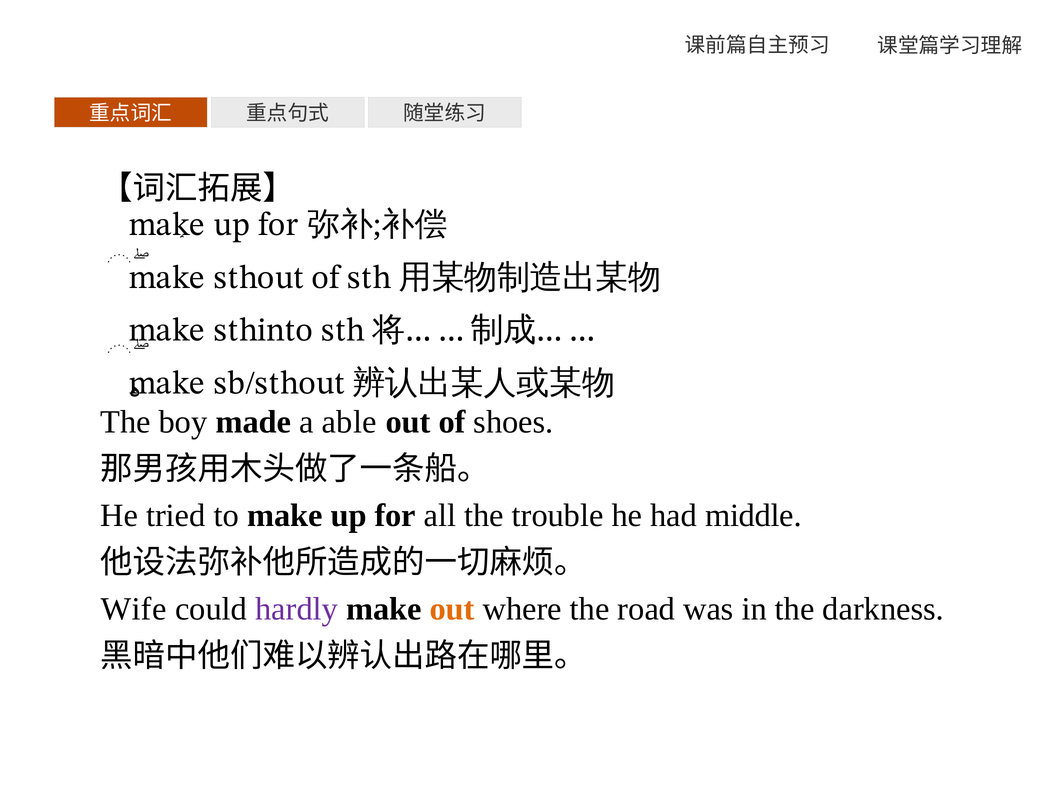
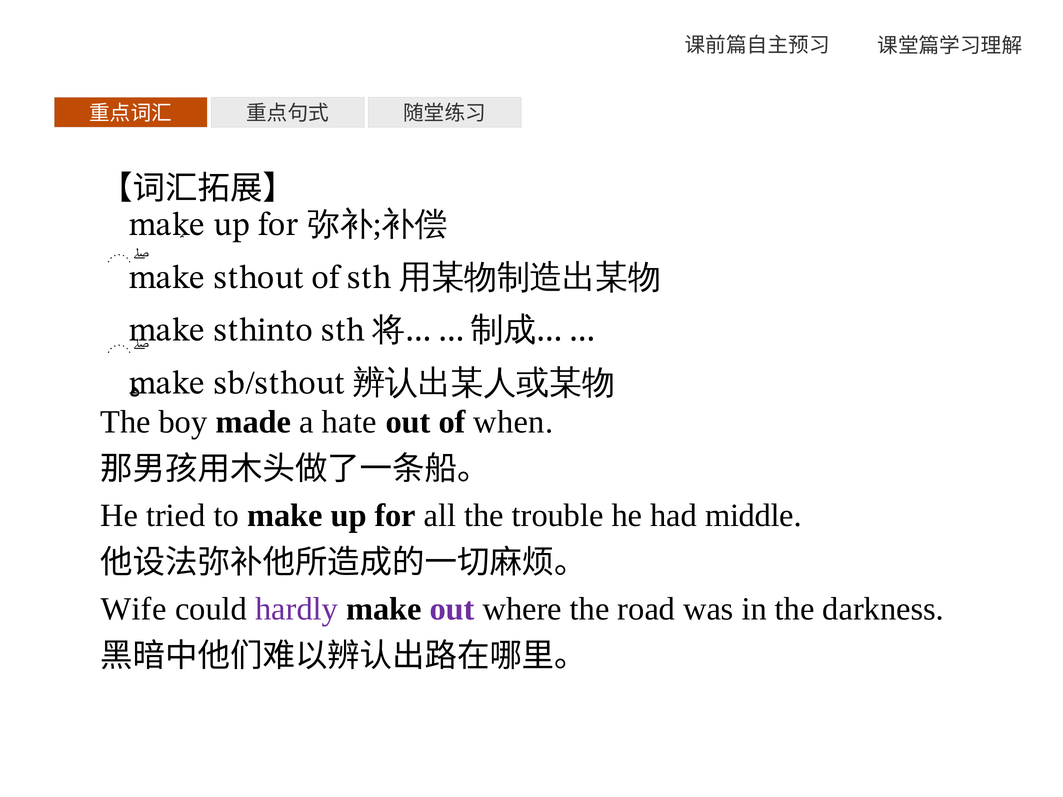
able: able -> hate (349, 422)
shoes: shoes -> when (513, 422)
out colour: orange -> purple (452, 609)
